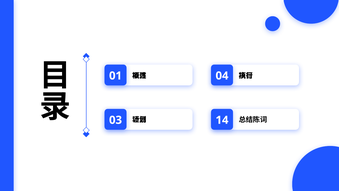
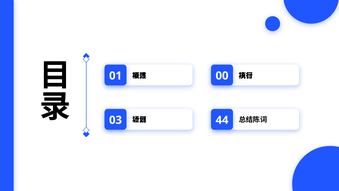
04: 04 -> 00 (222, 76)
14: 14 -> 44 (222, 120)
